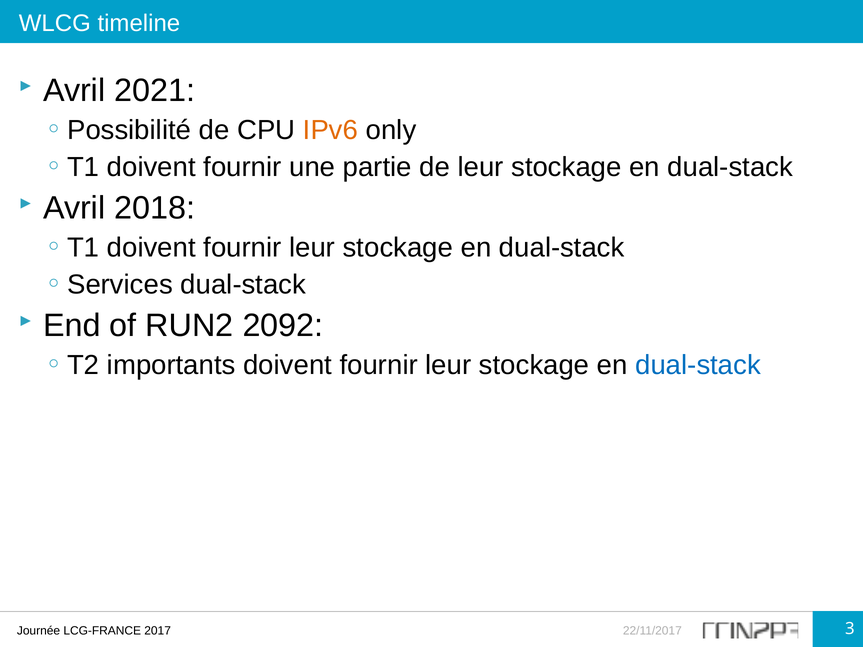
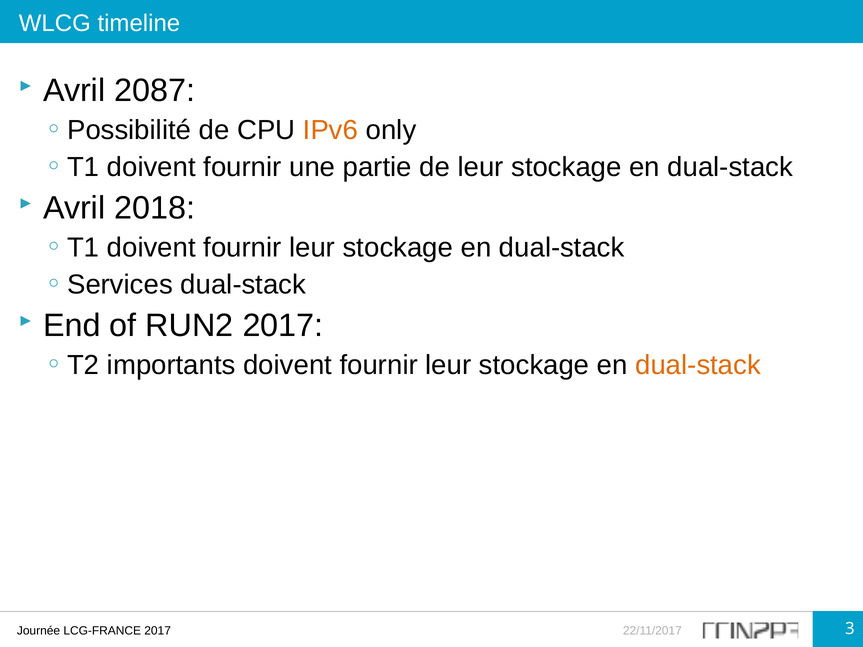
2021: 2021 -> 2087 (155, 91)
RUN2 2092: 2092 -> 2017 (283, 326)
dual-stack colour: blue -> orange (698, 365)
